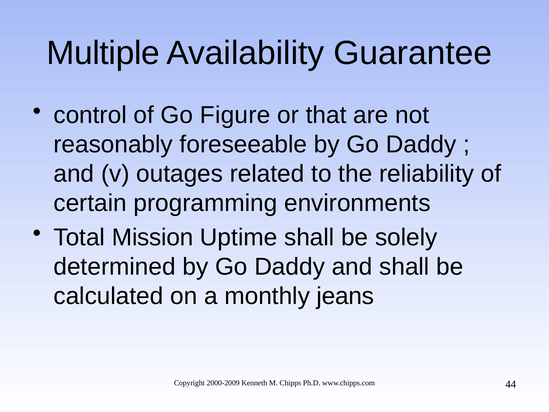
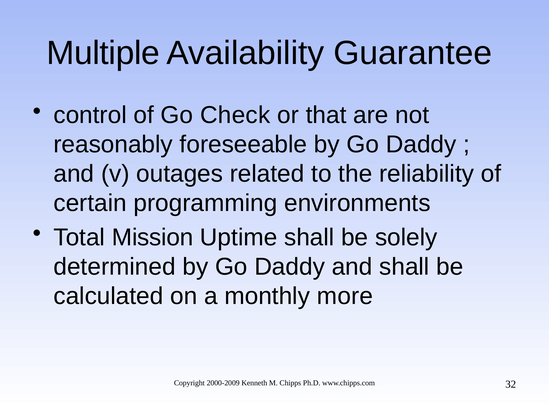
Figure: Figure -> Check (235, 115)
jeans: jeans -> more (345, 296)
44: 44 -> 32 (511, 384)
